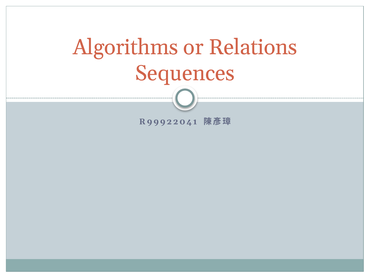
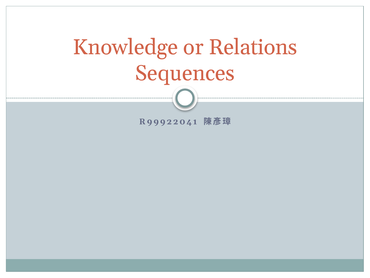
Algorithms: Algorithms -> Knowledge (126, 47)
